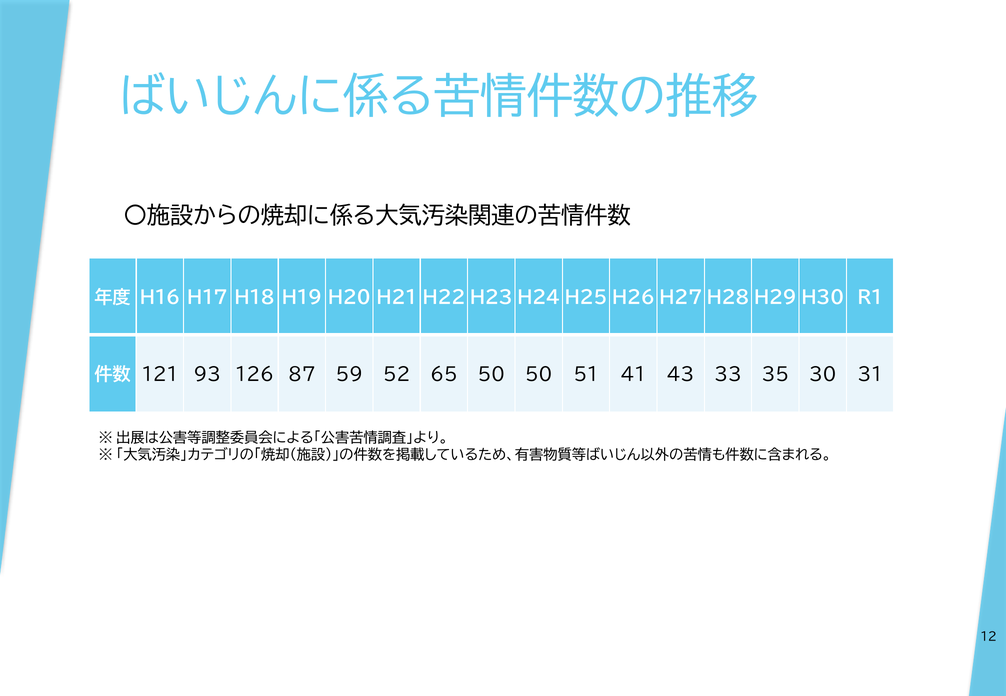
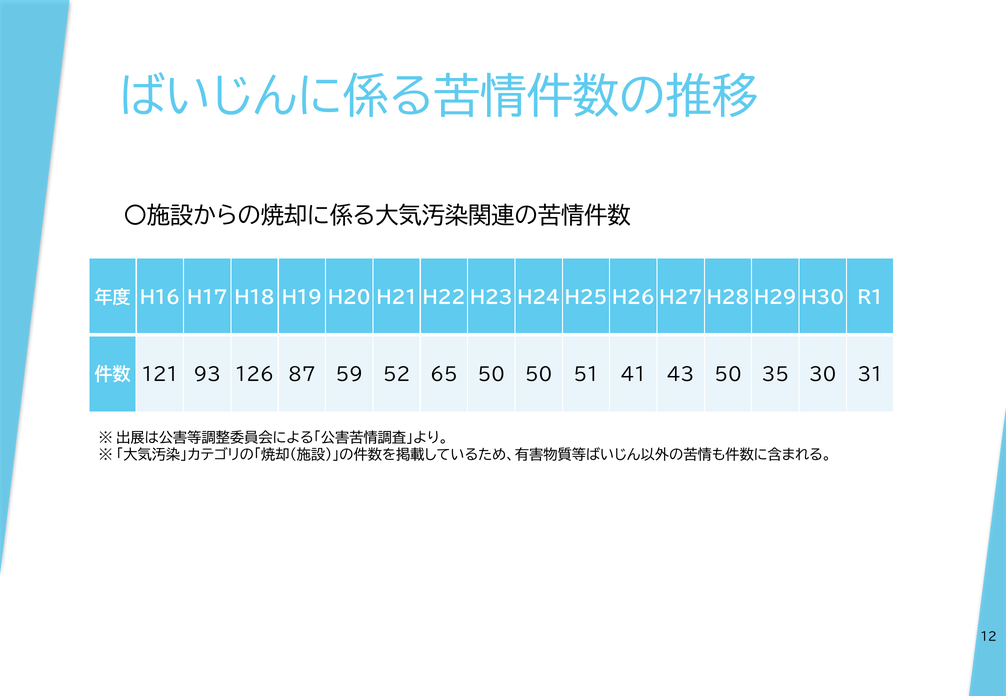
43 33: 33 -> 50 (728, 375)
